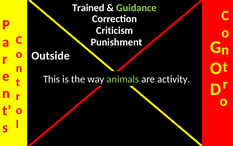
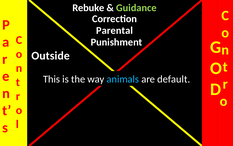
Trained: Trained -> Rebuke (88, 8)
Criticism: Criticism -> Parental (115, 30)
animals colour: light green -> light blue (123, 79)
activity: activity -> default (174, 79)
